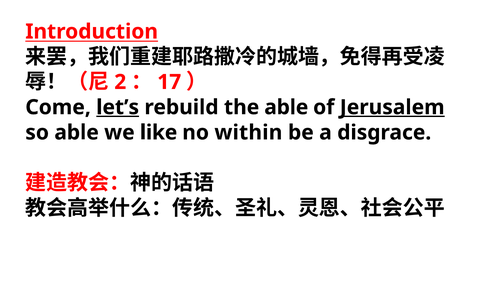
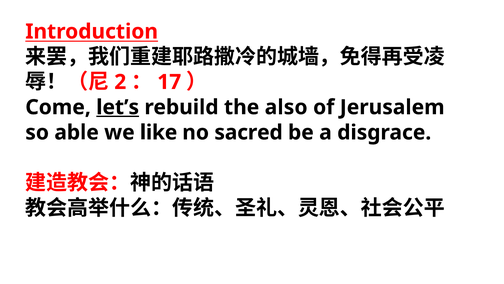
the able: able -> also (286, 107)
Jerusalem underline: present -> none (392, 107)
within: within -> sacred (249, 132)
